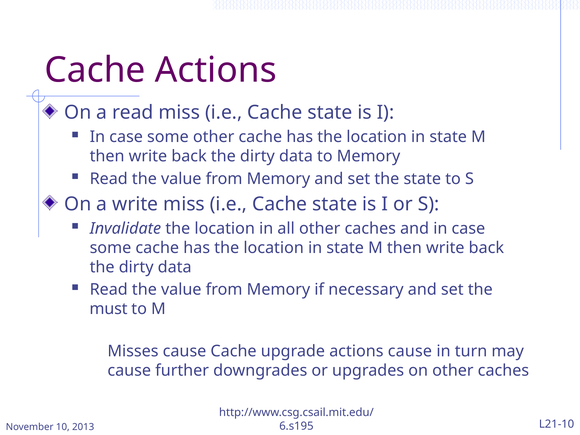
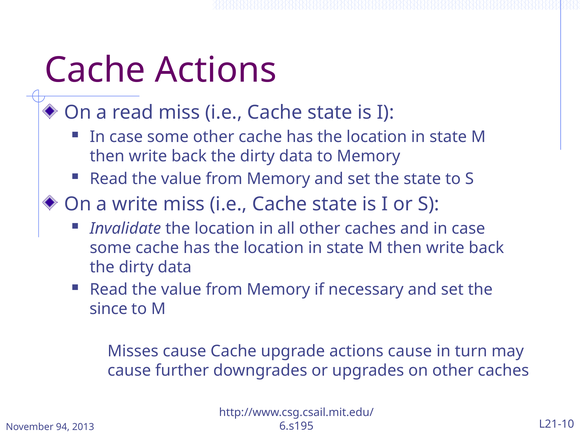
must: must -> since (109, 309)
10: 10 -> 94 (63, 427)
